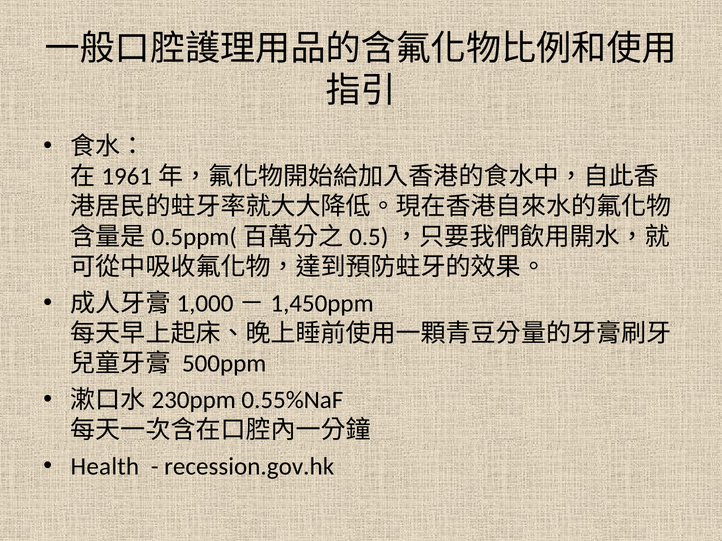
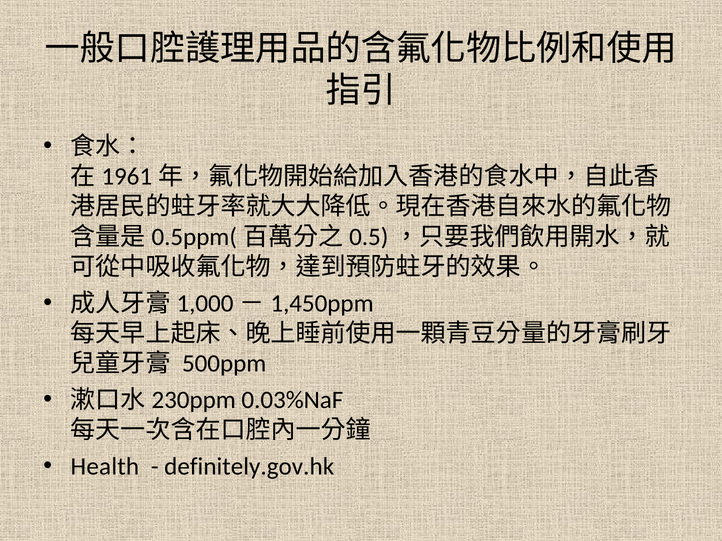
0.55%NaF: 0.55%NaF -> 0.03%NaF (292, 400)
recession.gov.hk: recession.gov.hk -> definitely.gov.hk (249, 467)
